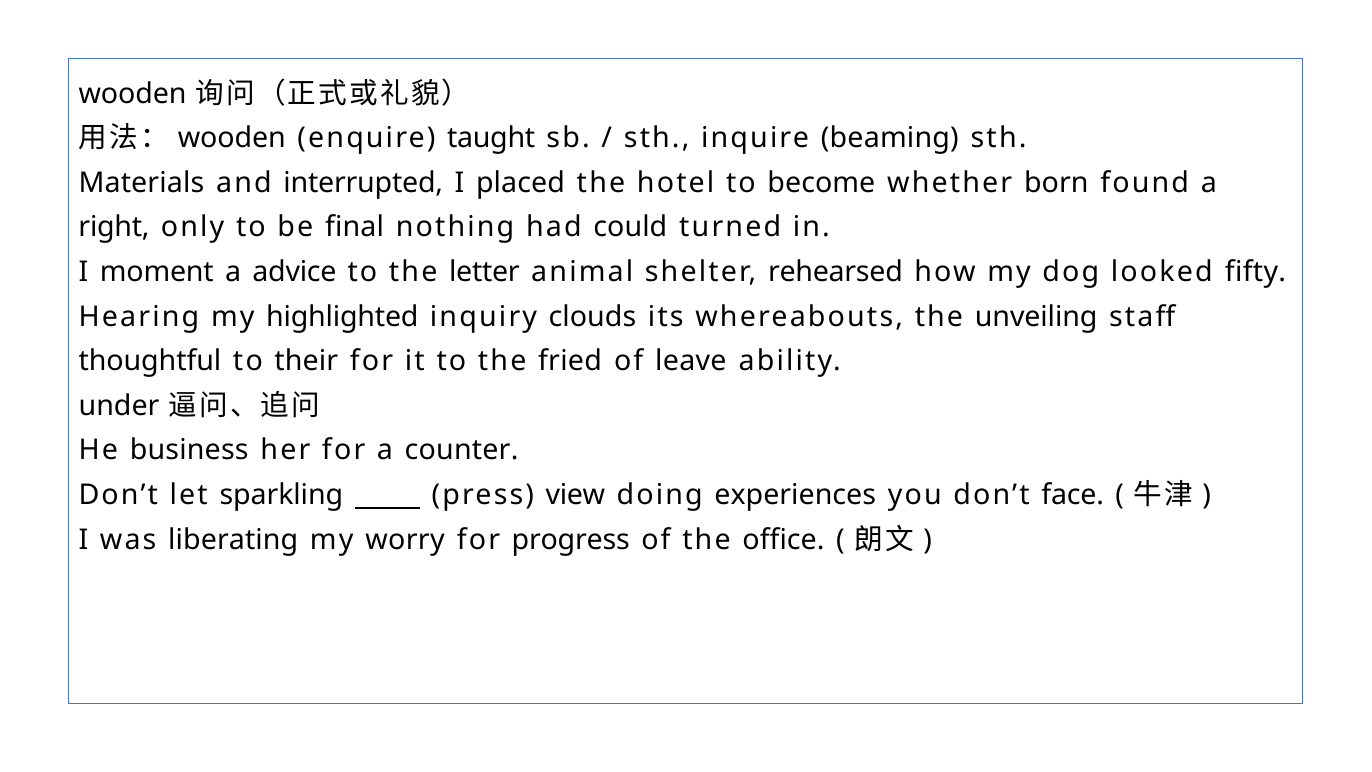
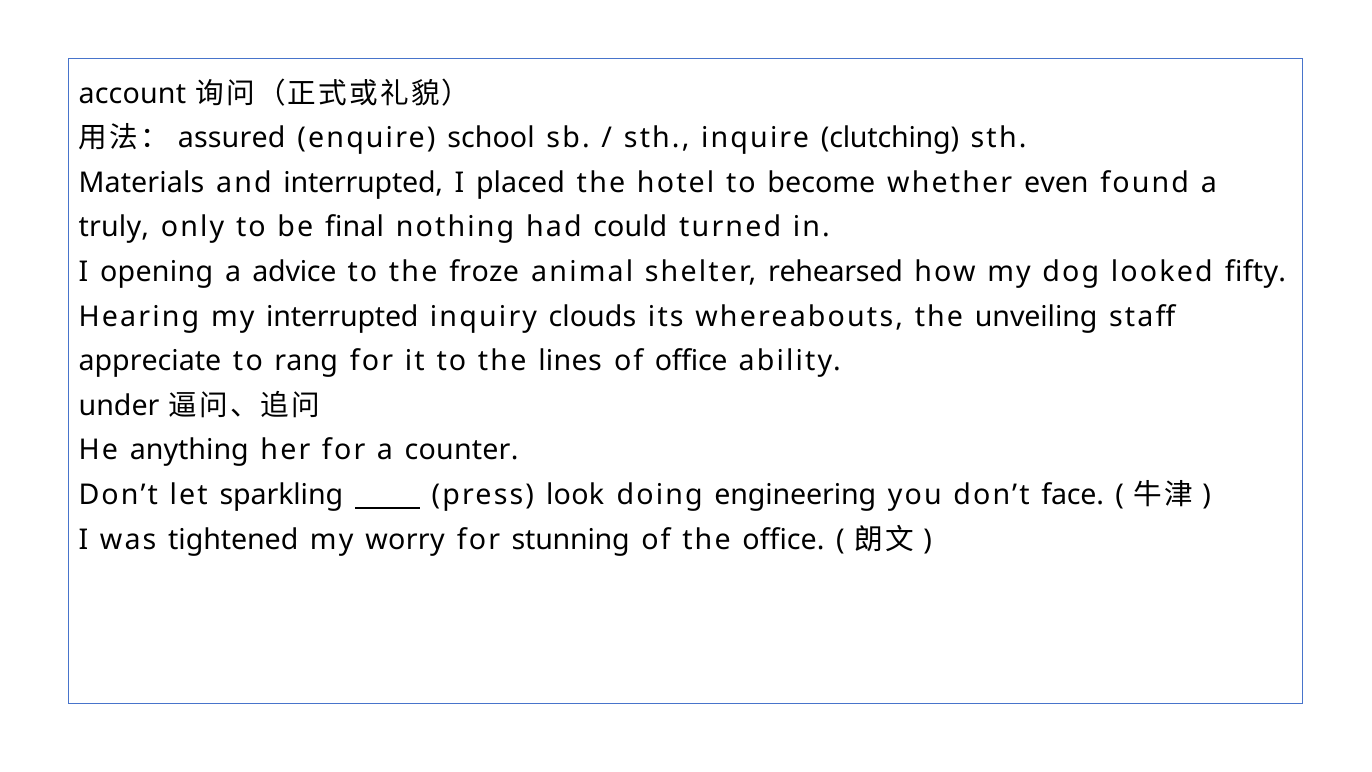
wooden: wooden -> account (132, 94)
wooden: wooden -> assured (232, 138)
taught: taught -> school (491, 138)
beaming: beaming -> clutching (890, 138)
born: born -> even (1056, 183)
right: right -> truly (114, 227)
moment: moment -> opening (157, 272)
letter: letter -> froze (484, 272)
my highlighted: highlighted -> interrupted (342, 317)
thoughtful: thoughtful -> appreciate (150, 361)
their: their -> rang (306, 361)
fried: fried -> lines (570, 361)
of leave: leave -> office (691, 361)
business: business -> anything (189, 450)
view: view -> look (575, 495)
experiences: experiences -> engineering (795, 495)
liberating: liberating -> tightened (233, 540)
progress: progress -> stunning (571, 540)
